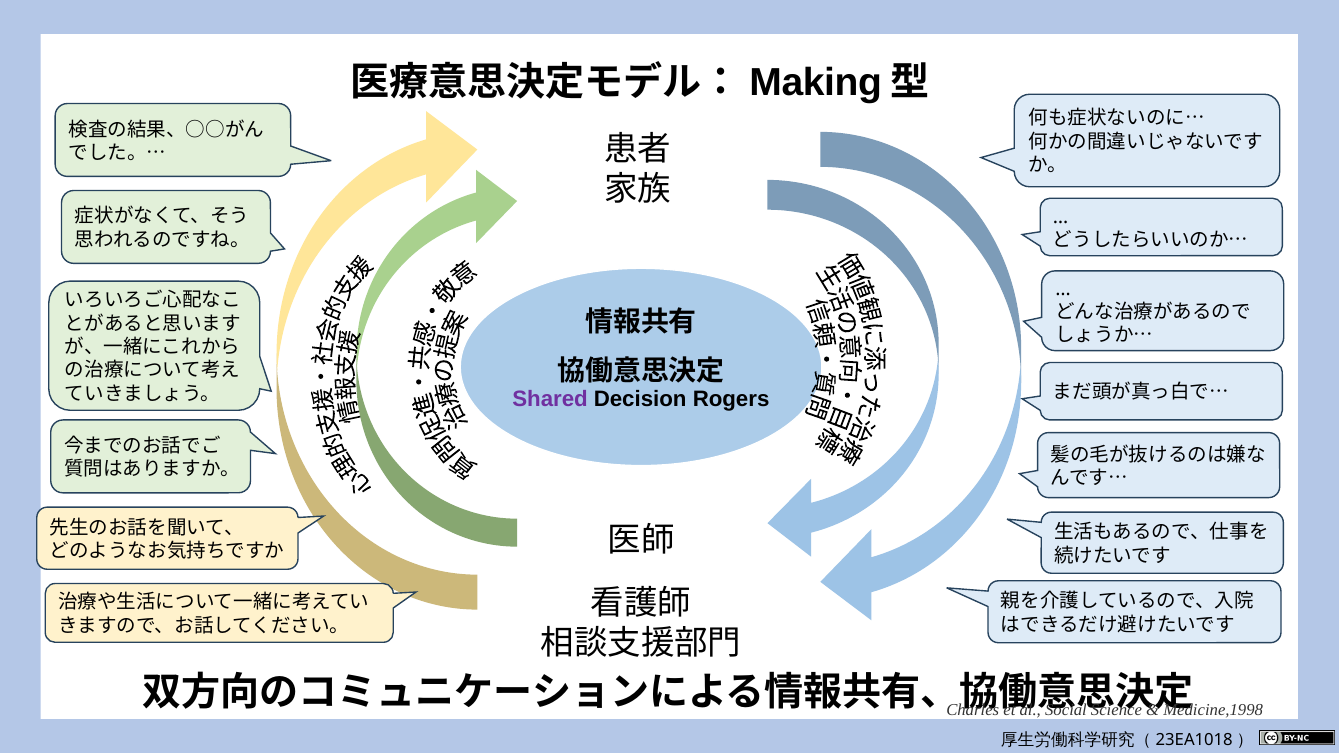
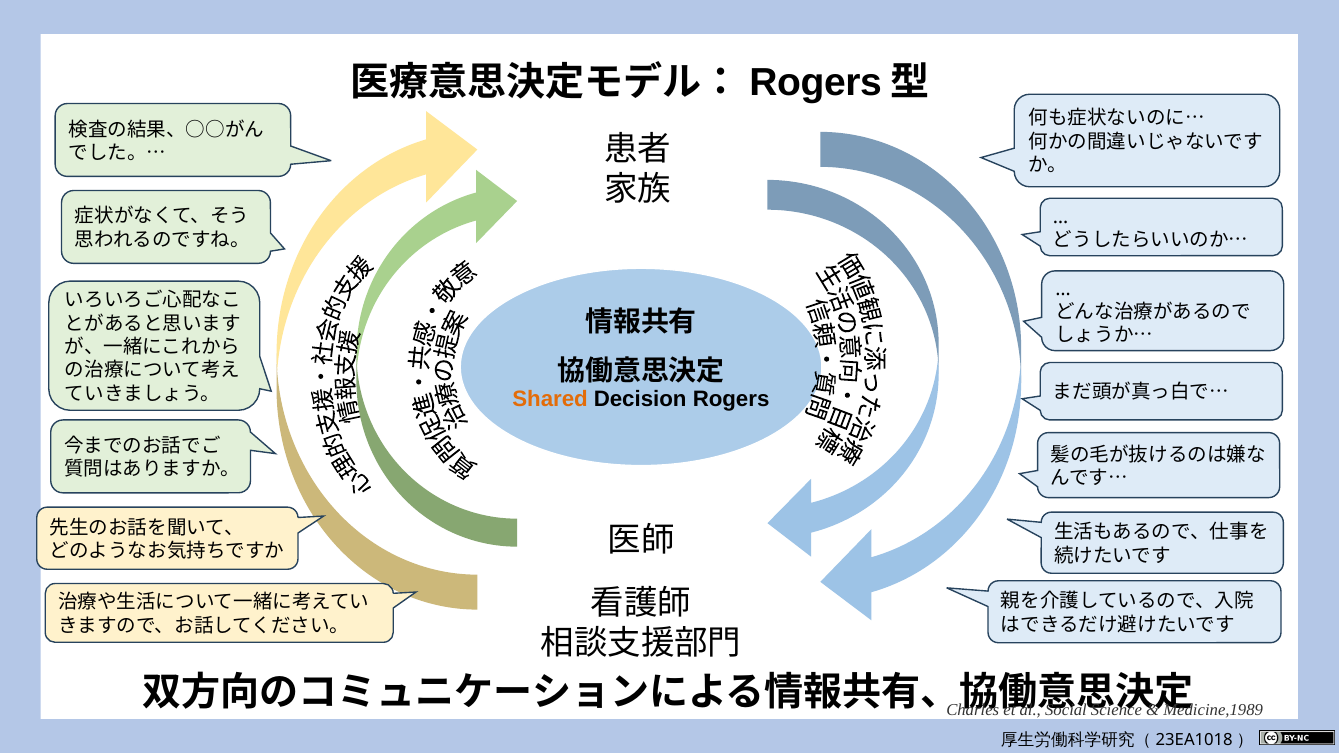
Making: Making -> Rogers (816, 83)
Shared colour: purple -> orange (550, 399)
Medicine,1998: Medicine,1998 -> Medicine,1989 (1213, 710)
